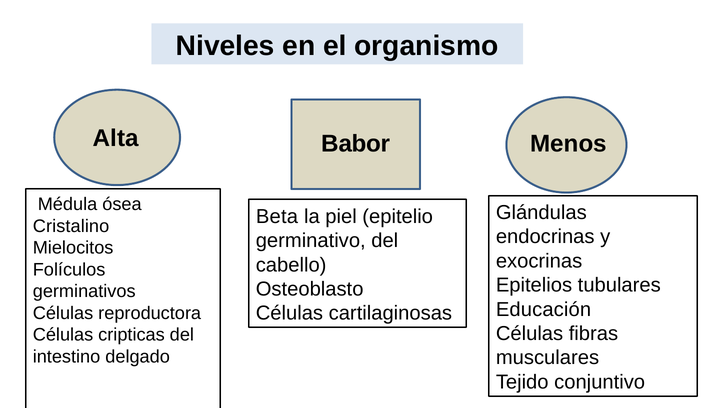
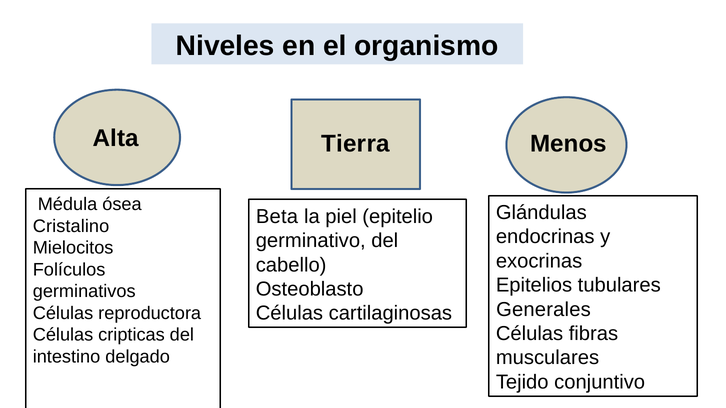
Babor: Babor -> Tierra (356, 144)
Educación: Educación -> Generales (543, 310)
